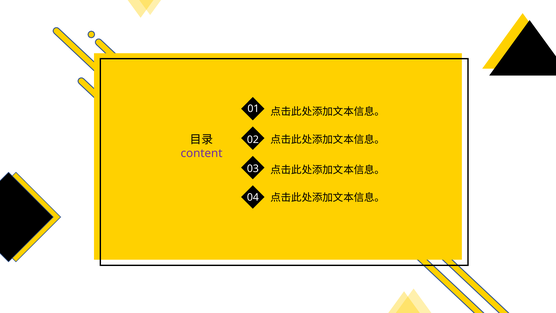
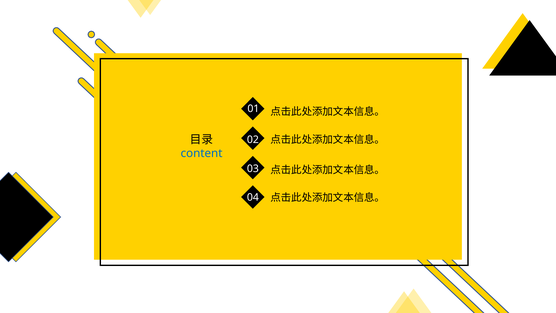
content colour: purple -> blue (202, 153)
